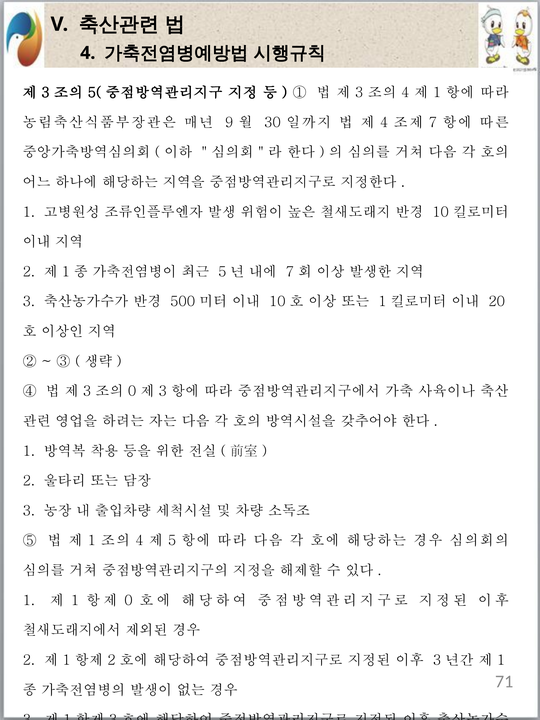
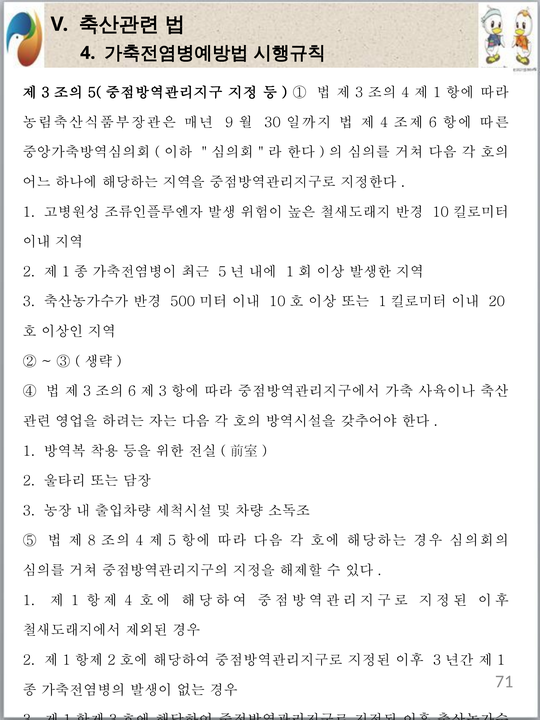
7: 7 -> 6 (433, 122)
7: 7 -> 1 (290, 272)
0: 0 -> 6 (132, 391)
1: 1 -> 8 (92, 541)
0: 0 -> 4 (128, 600)
